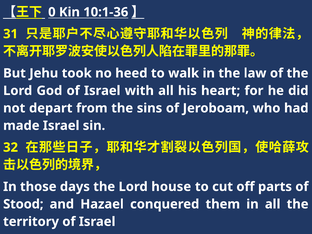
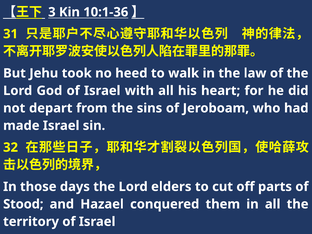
0: 0 -> 3 (52, 12)
house: house -> elders (171, 187)
